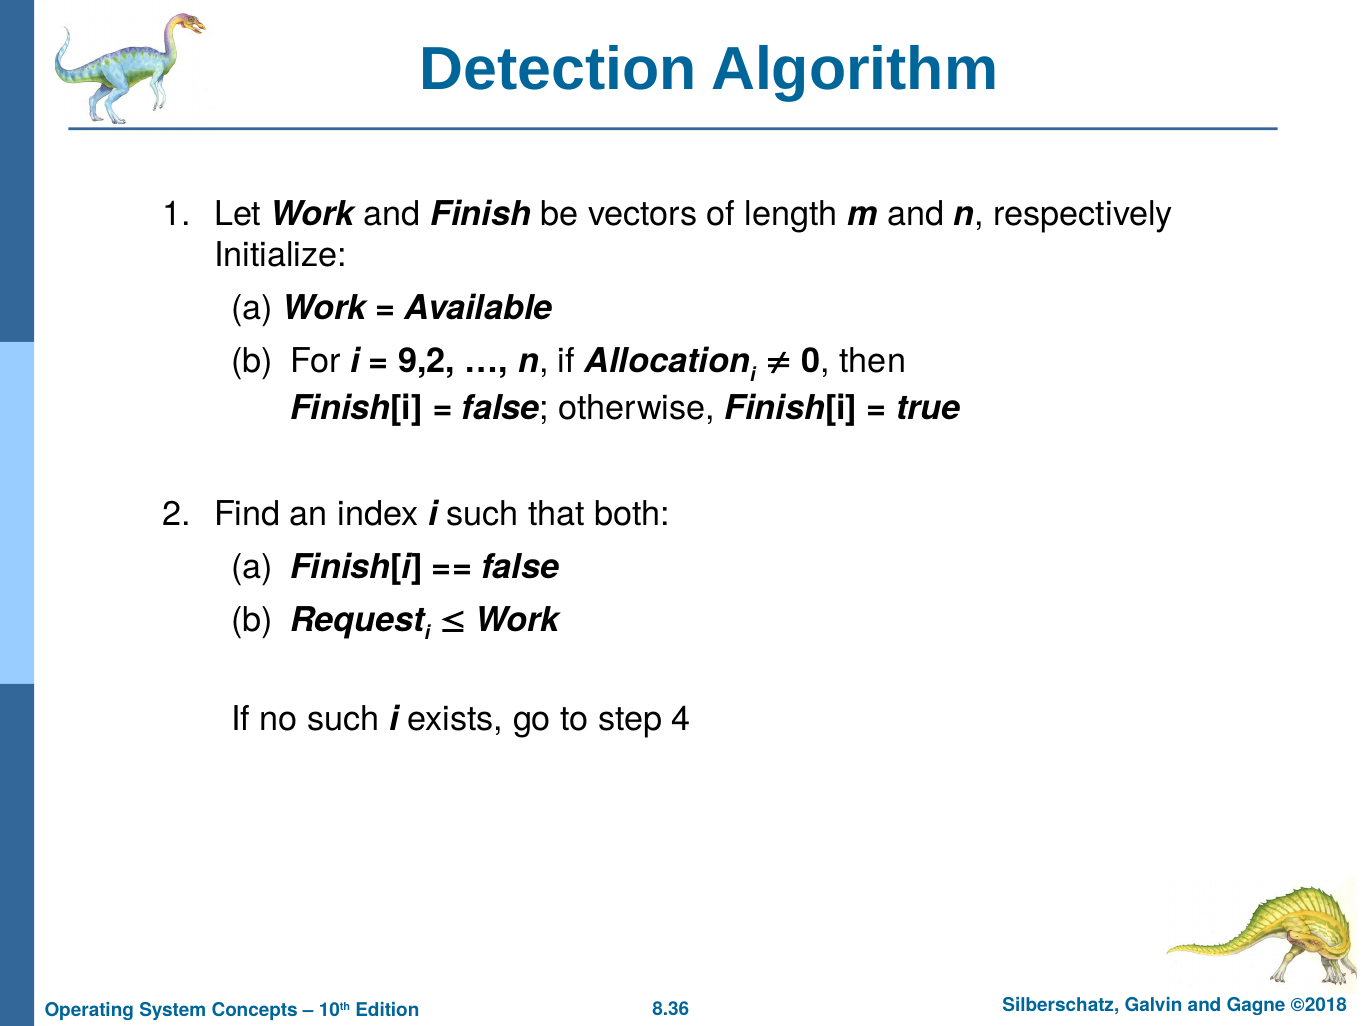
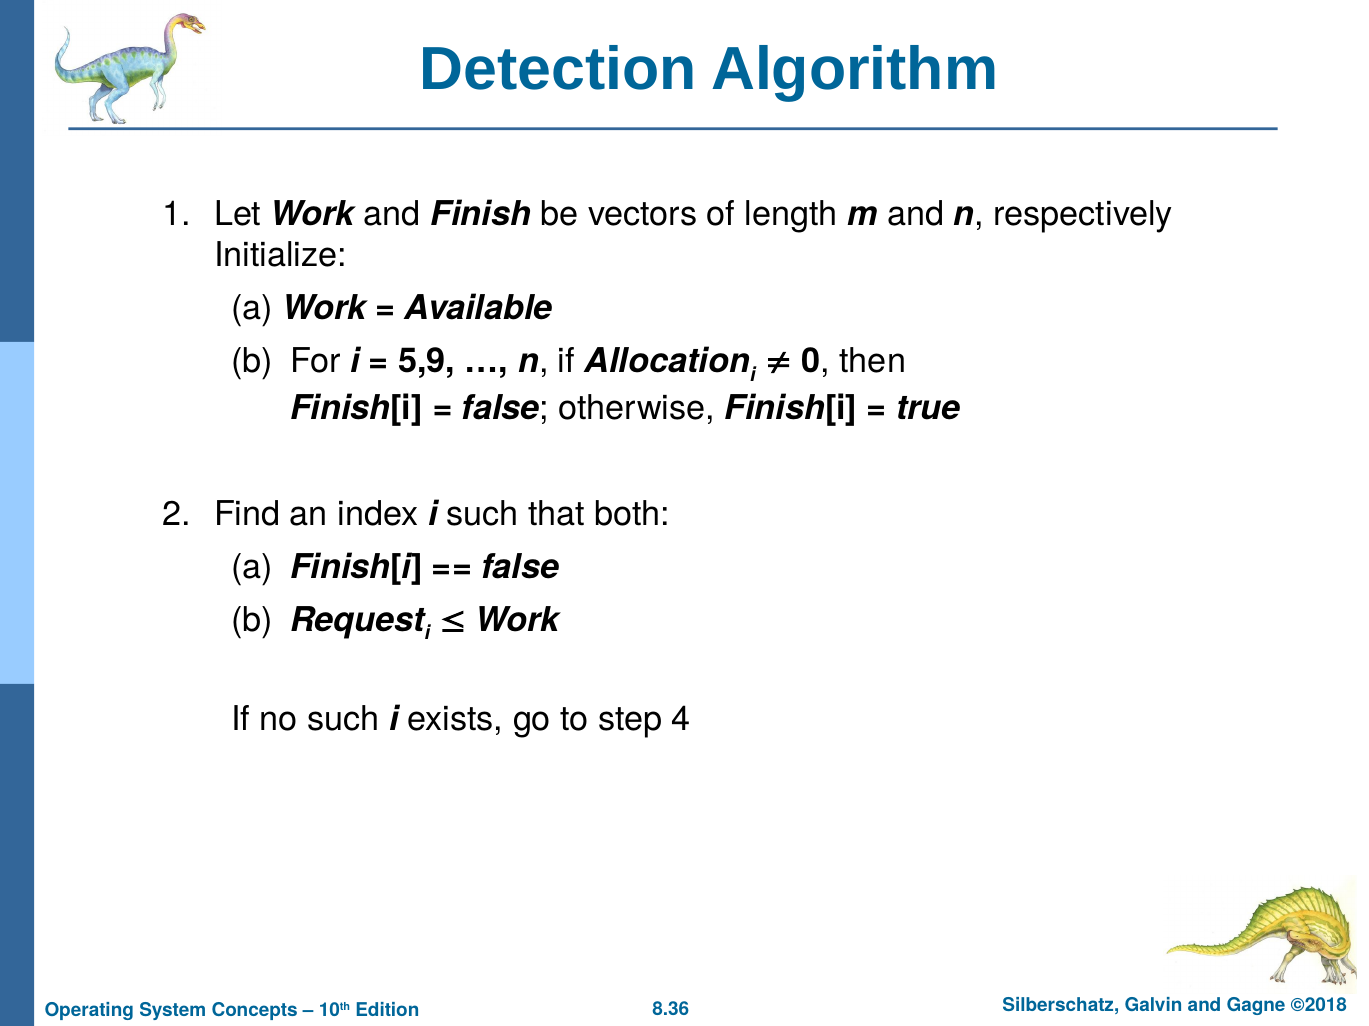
9,2: 9,2 -> 5,9 (427, 362)
